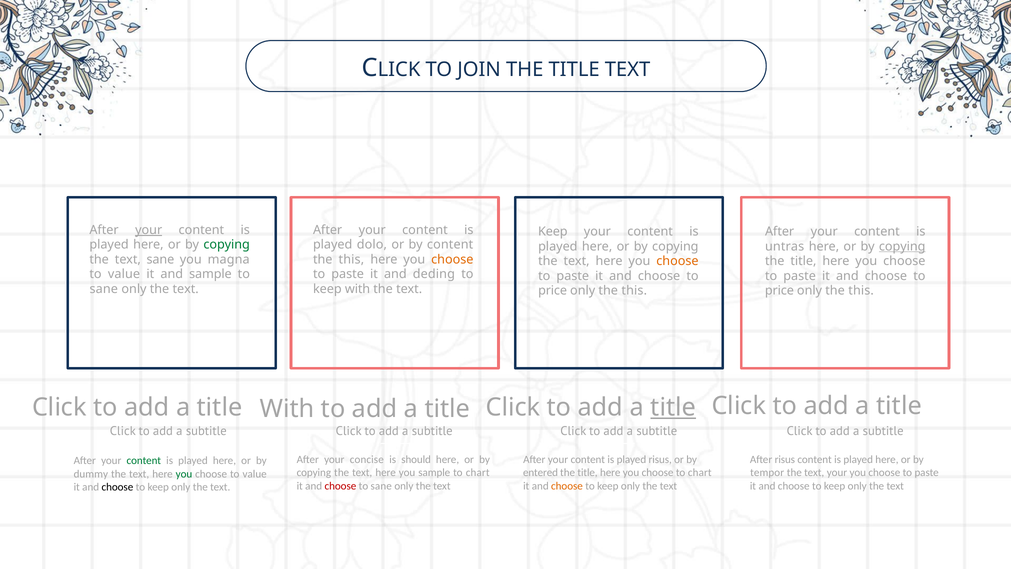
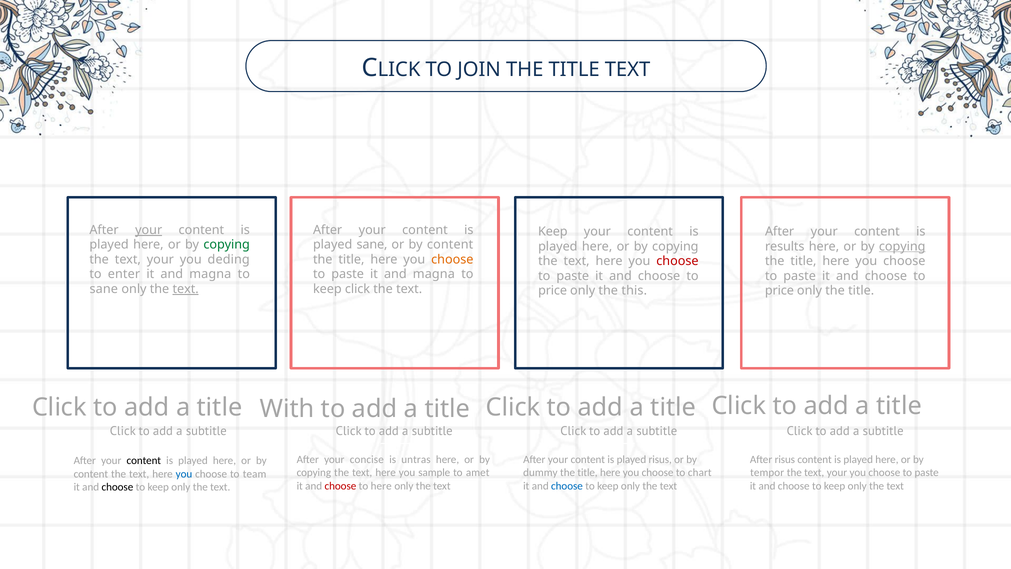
played dolo: dolo -> sane (372, 245)
untras: untras -> results (785, 246)
sane: sane -> your (160, 259)
magna: magna -> deding (229, 259)
this: this -> title (351, 259)
choose colour: orange -> red (677, 261)
value: value -> enter (124, 274)
sample: sample -> magna (210, 274)
paste it and deding: deding -> magna (434, 274)
text underline: none -> present (186, 289)
keep with: with -> click (358, 289)
this: this -> title (861, 291)
title underline: present -> none (673, 407)
should: should -> untras (416, 459)
content colour: green -> black (144, 461)
chart: chart -> amet (478, 473)
entered: entered -> dummy (540, 473)
dummy: dummy -> content (91, 474)
you colour: green -> blue (184, 474)
choose to value: value -> team (255, 474)
sane: sane -> here (381, 486)
choose colour: orange -> blue (567, 486)
